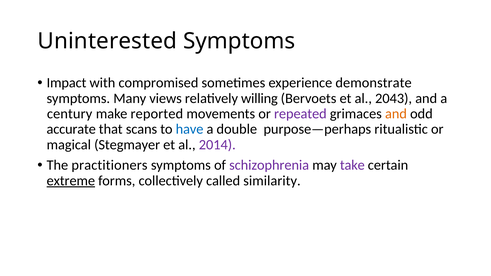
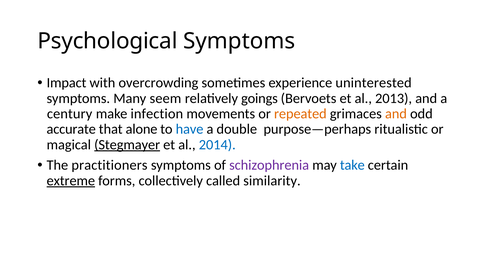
Uninterested: Uninterested -> Psychological (107, 41)
compromised: compromised -> overcrowding (158, 83)
demonstrate: demonstrate -> uninterested (374, 83)
views: views -> seem (165, 98)
willing: willing -> goings (259, 98)
2043: 2043 -> 2013 (394, 98)
reported: reported -> infection (157, 114)
repeated colour: purple -> orange (300, 114)
scans: scans -> alone (142, 129)
Stegmayer underline: none -> present (127, 145)
2014 colour: purple -> blue (217, 145)
take colour: purple -> blue (352, 165)
